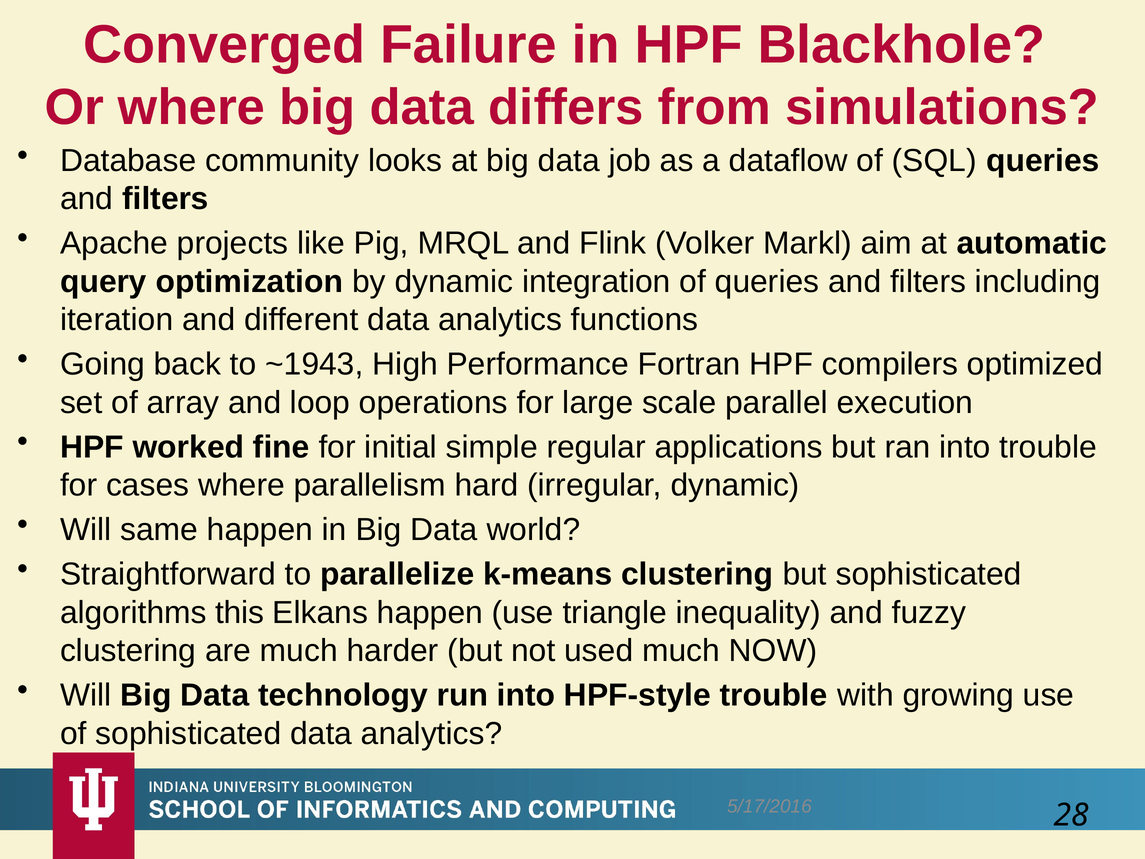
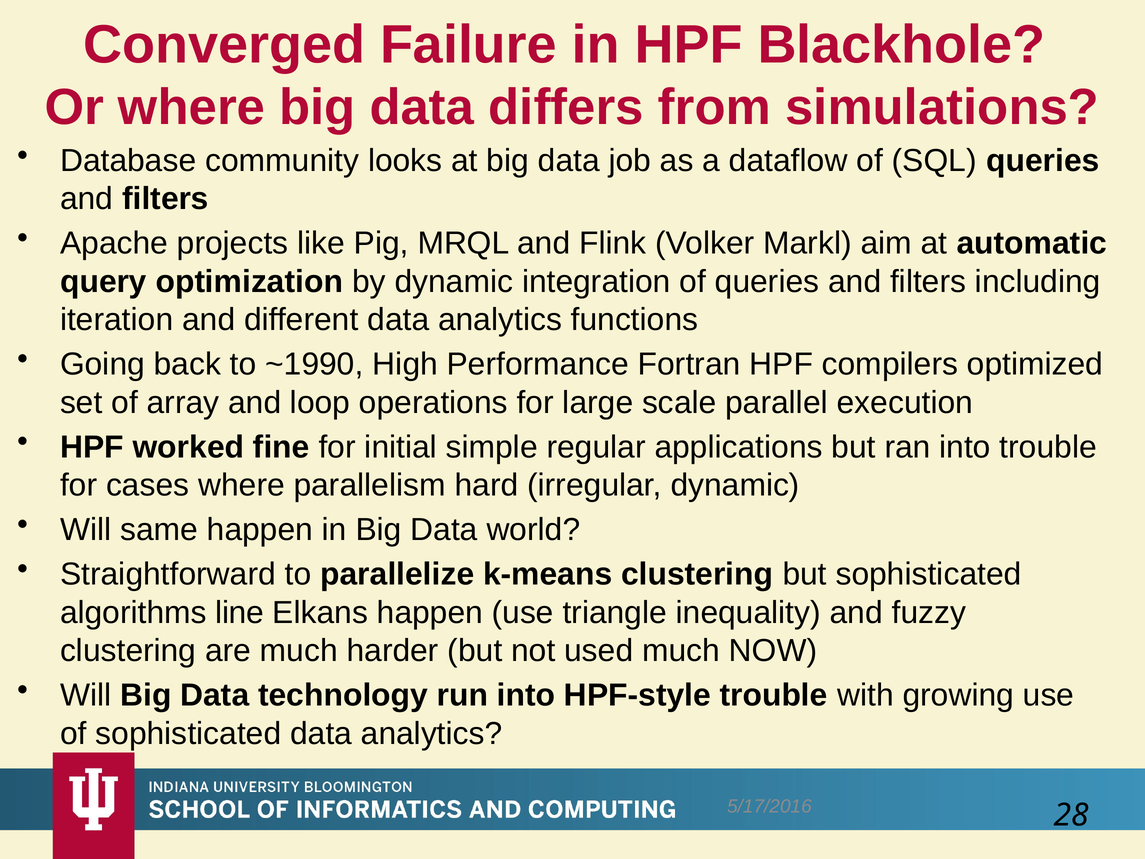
~1943: ~1943 -> ~1990 (314, 364)
this: this -> line (240, 612)
